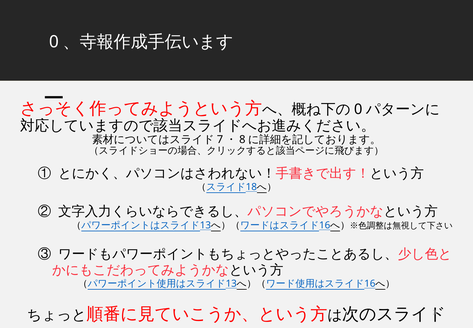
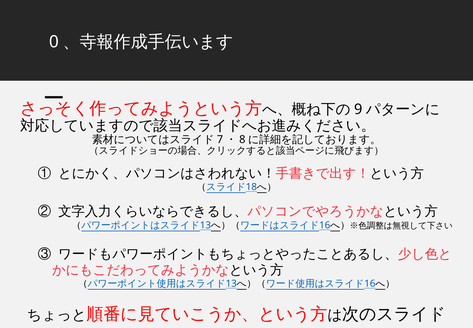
0: 0 -> 9 (358, 109)
